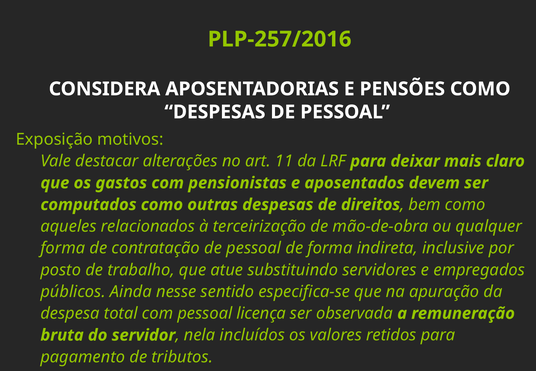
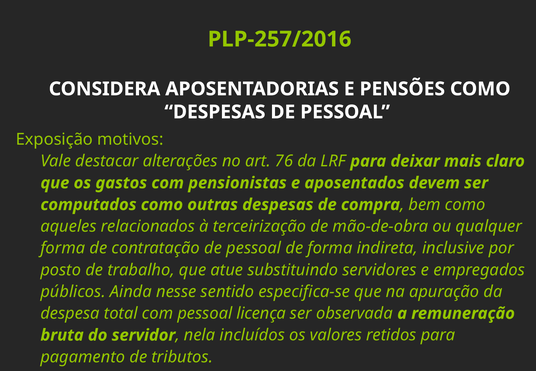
11: 11 -> 76 (284, 161)
direitos: direitos -> compra (370, 205)
